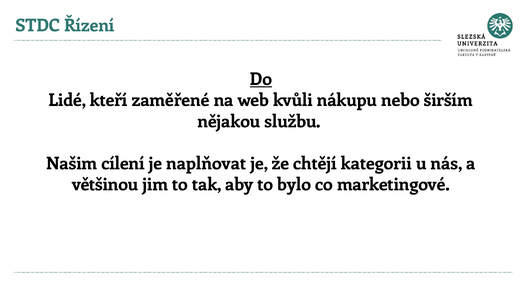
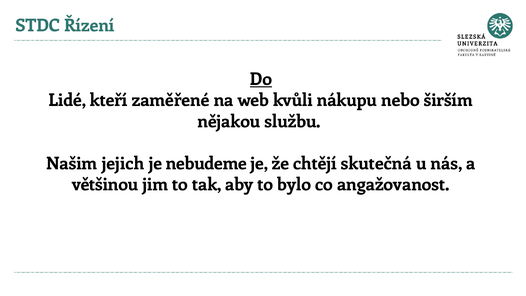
cílení: cílení -> jejich (123, 164)
naplňovat: naplňovat -> nebudeme (206, 164)
kategorii: kategorii -> skutečná (376, 164)
marketingové: marketingové -> angažovanost (393, 185)
